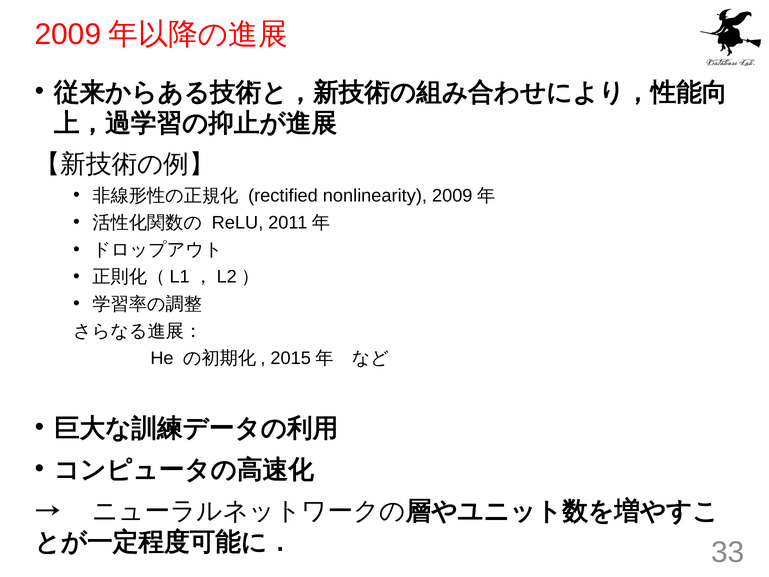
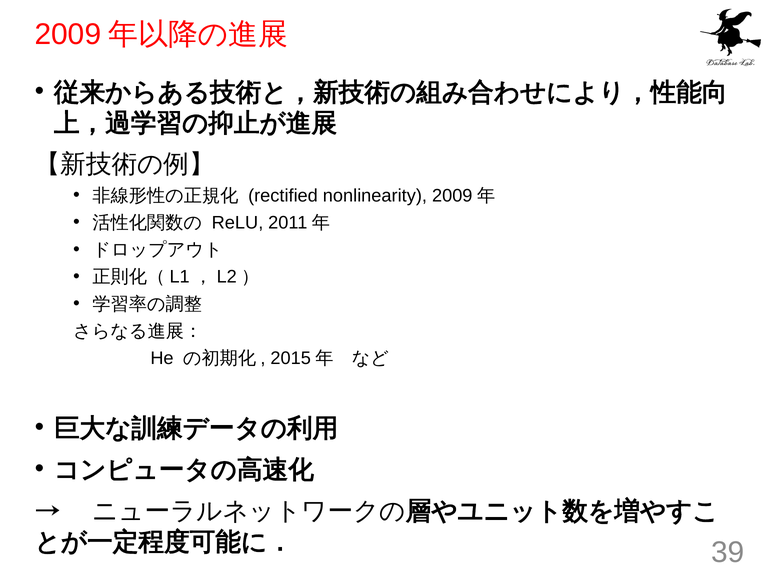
33: 33 -> 39 (728, 552)
